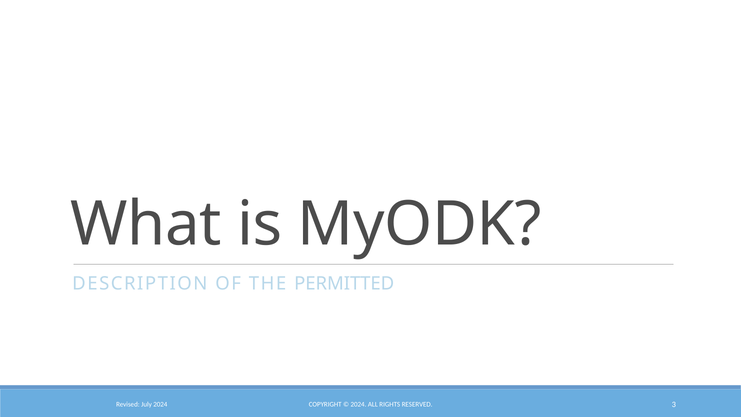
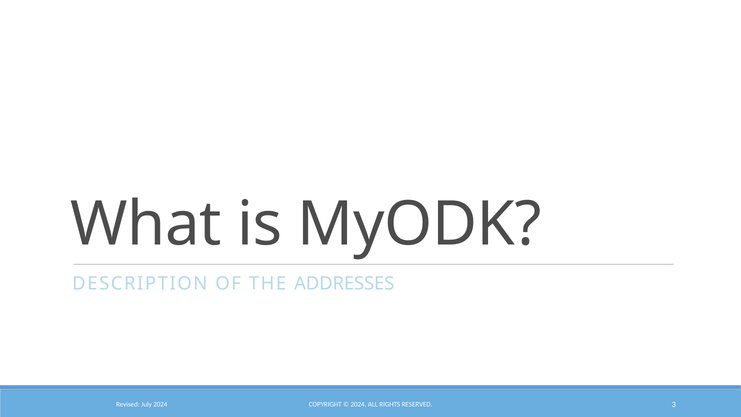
PERMITTED: PERMITTED -> ADDRESSES (344, 283)
